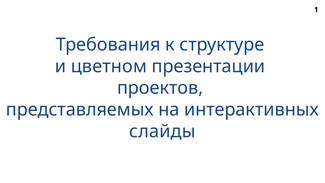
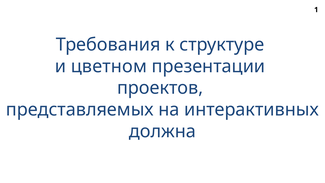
слайды: слайды -> должна (162, 131)
